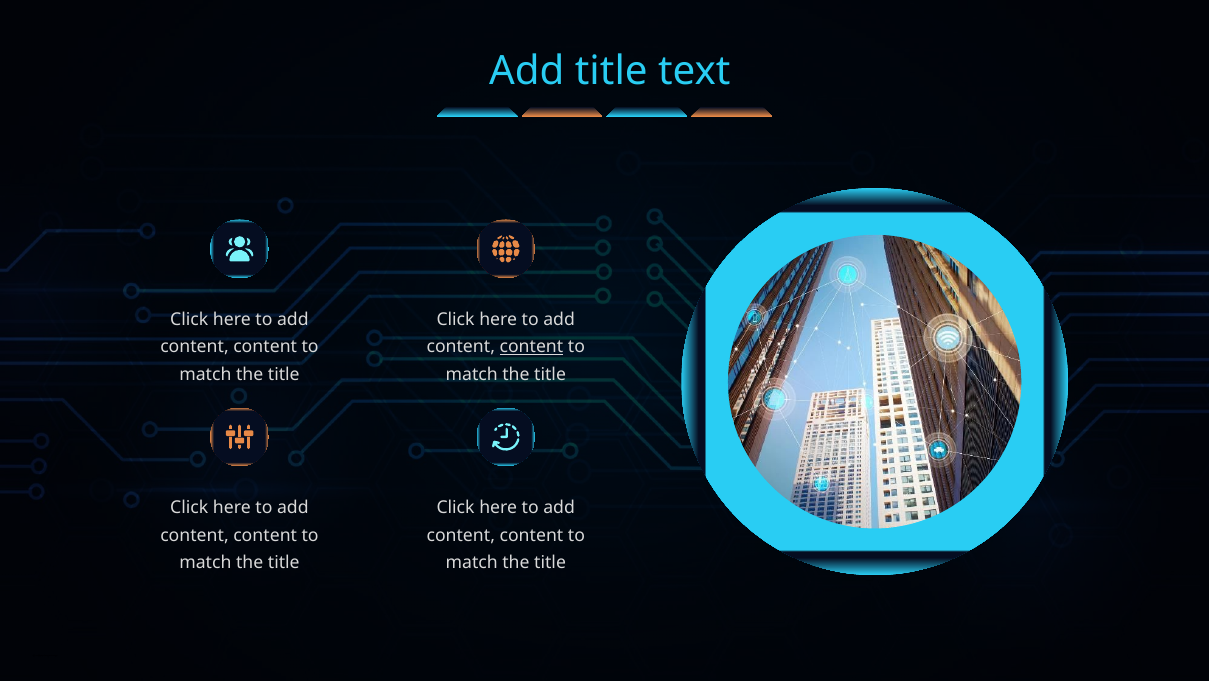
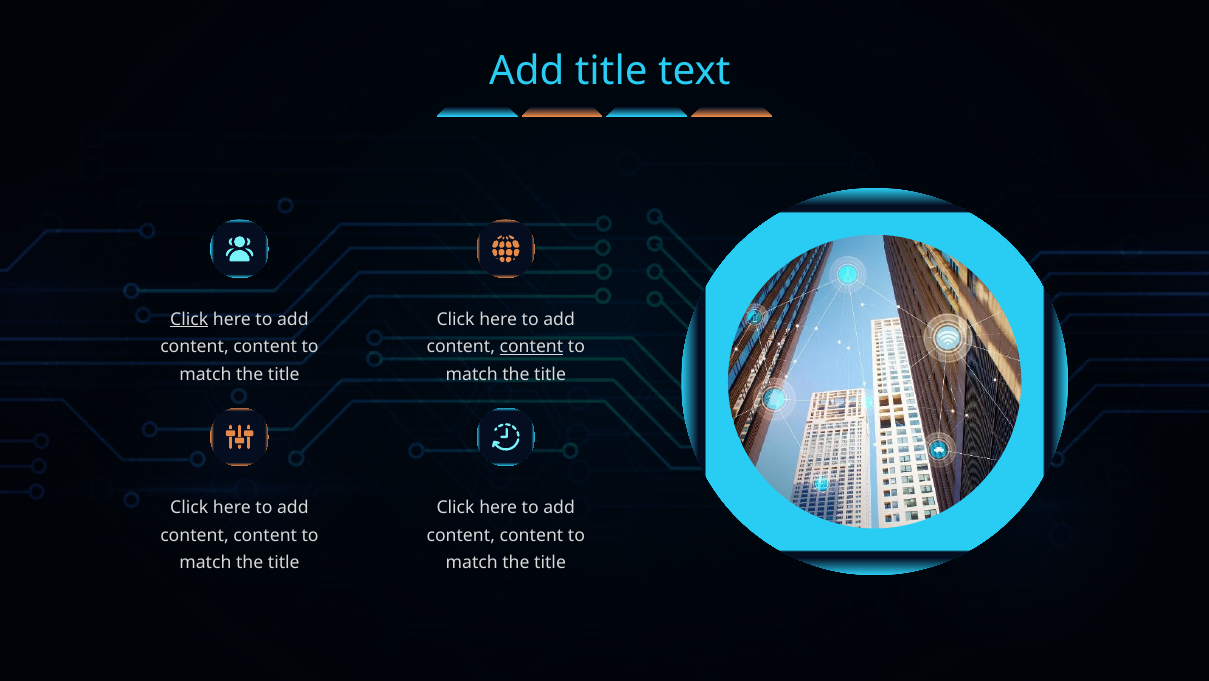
Click underline: none -> present (189, 319)
